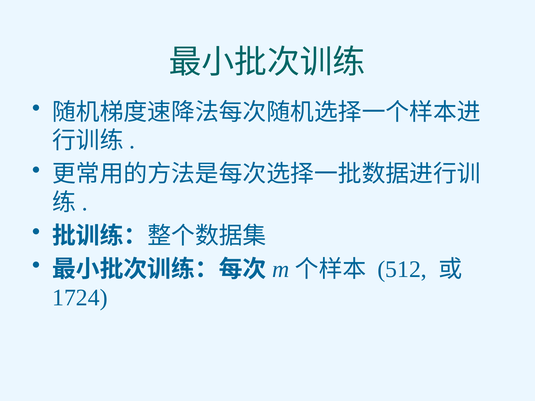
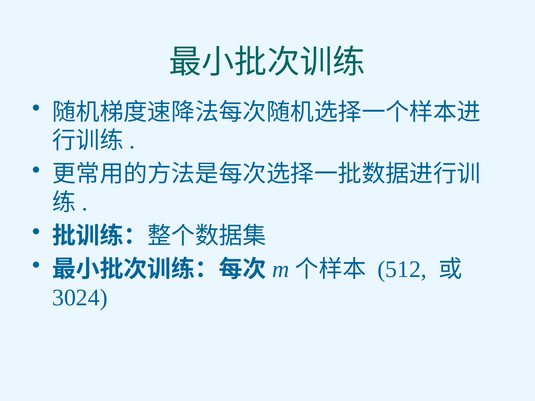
1724: 1724 -> 3024 (80, 298)
